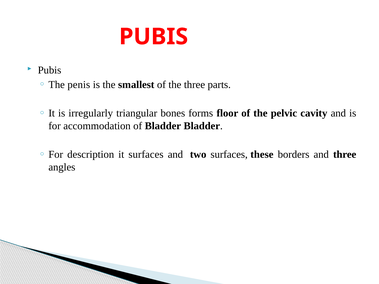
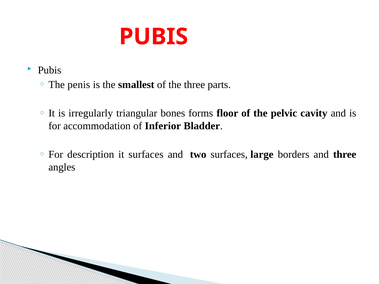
of Bladder: Bladder -> Inferior (163, 126)
these: these -> large (262, 155)
